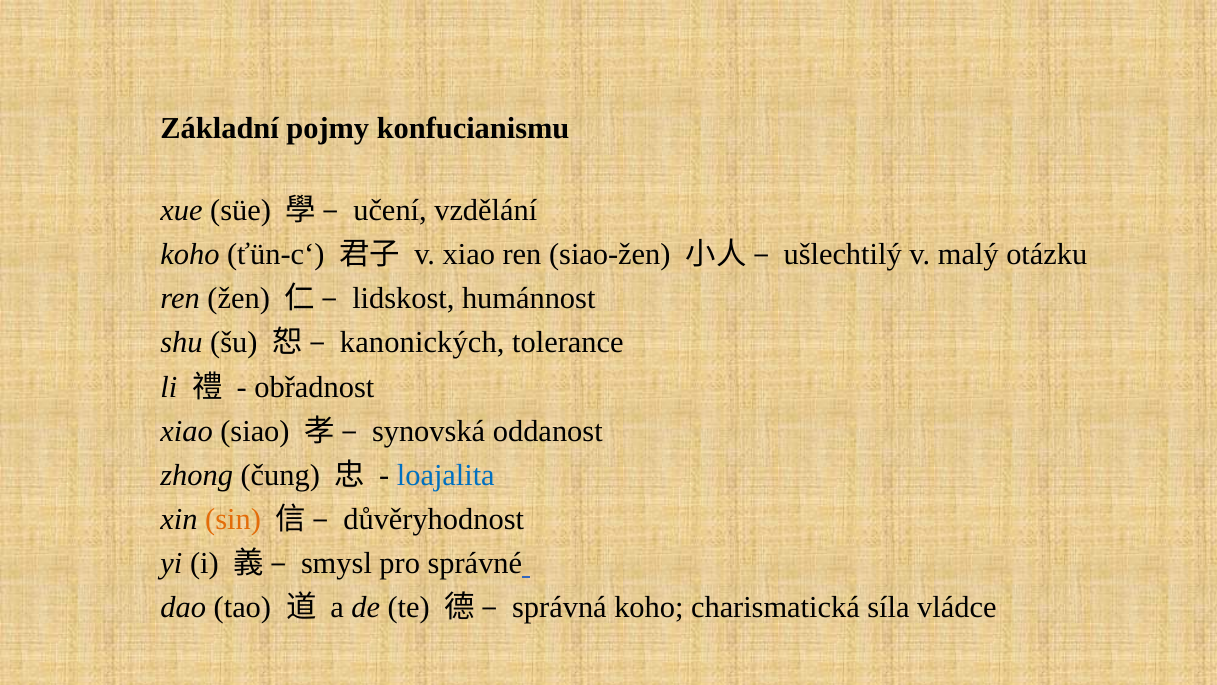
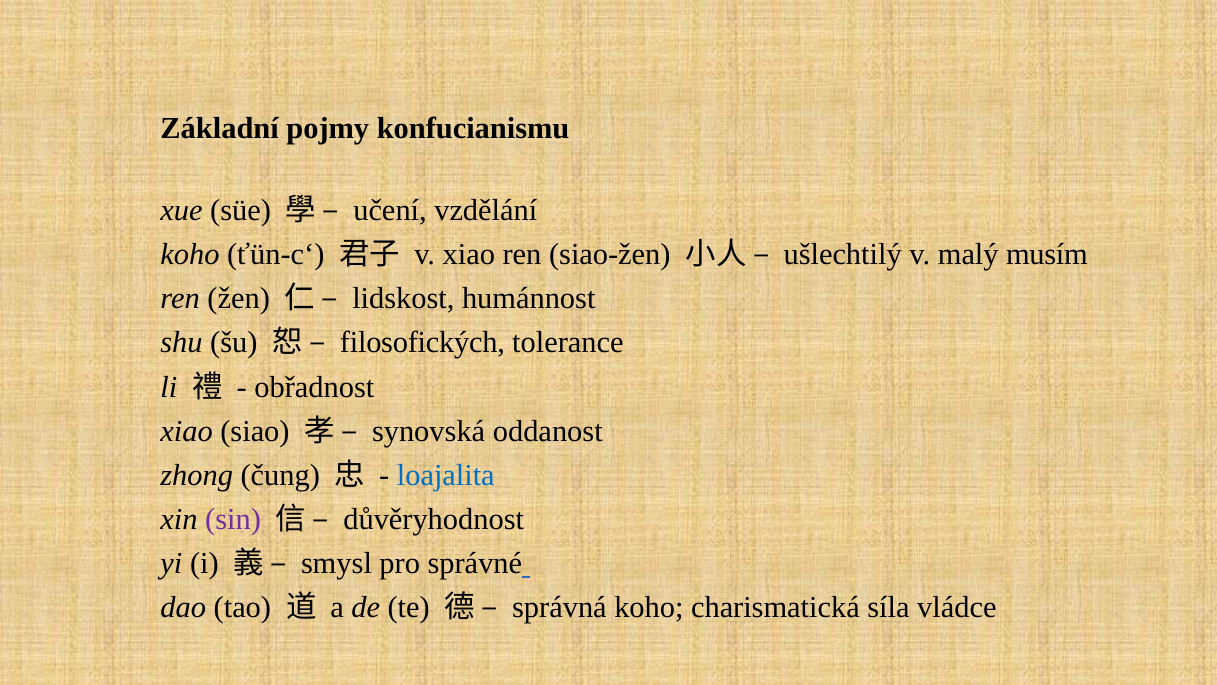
otázku: otázku -> musím (1047, 254)
kanonických: kanonických -> filosofických (422, 343)
sin colour: orange -> purple (233, 519)
